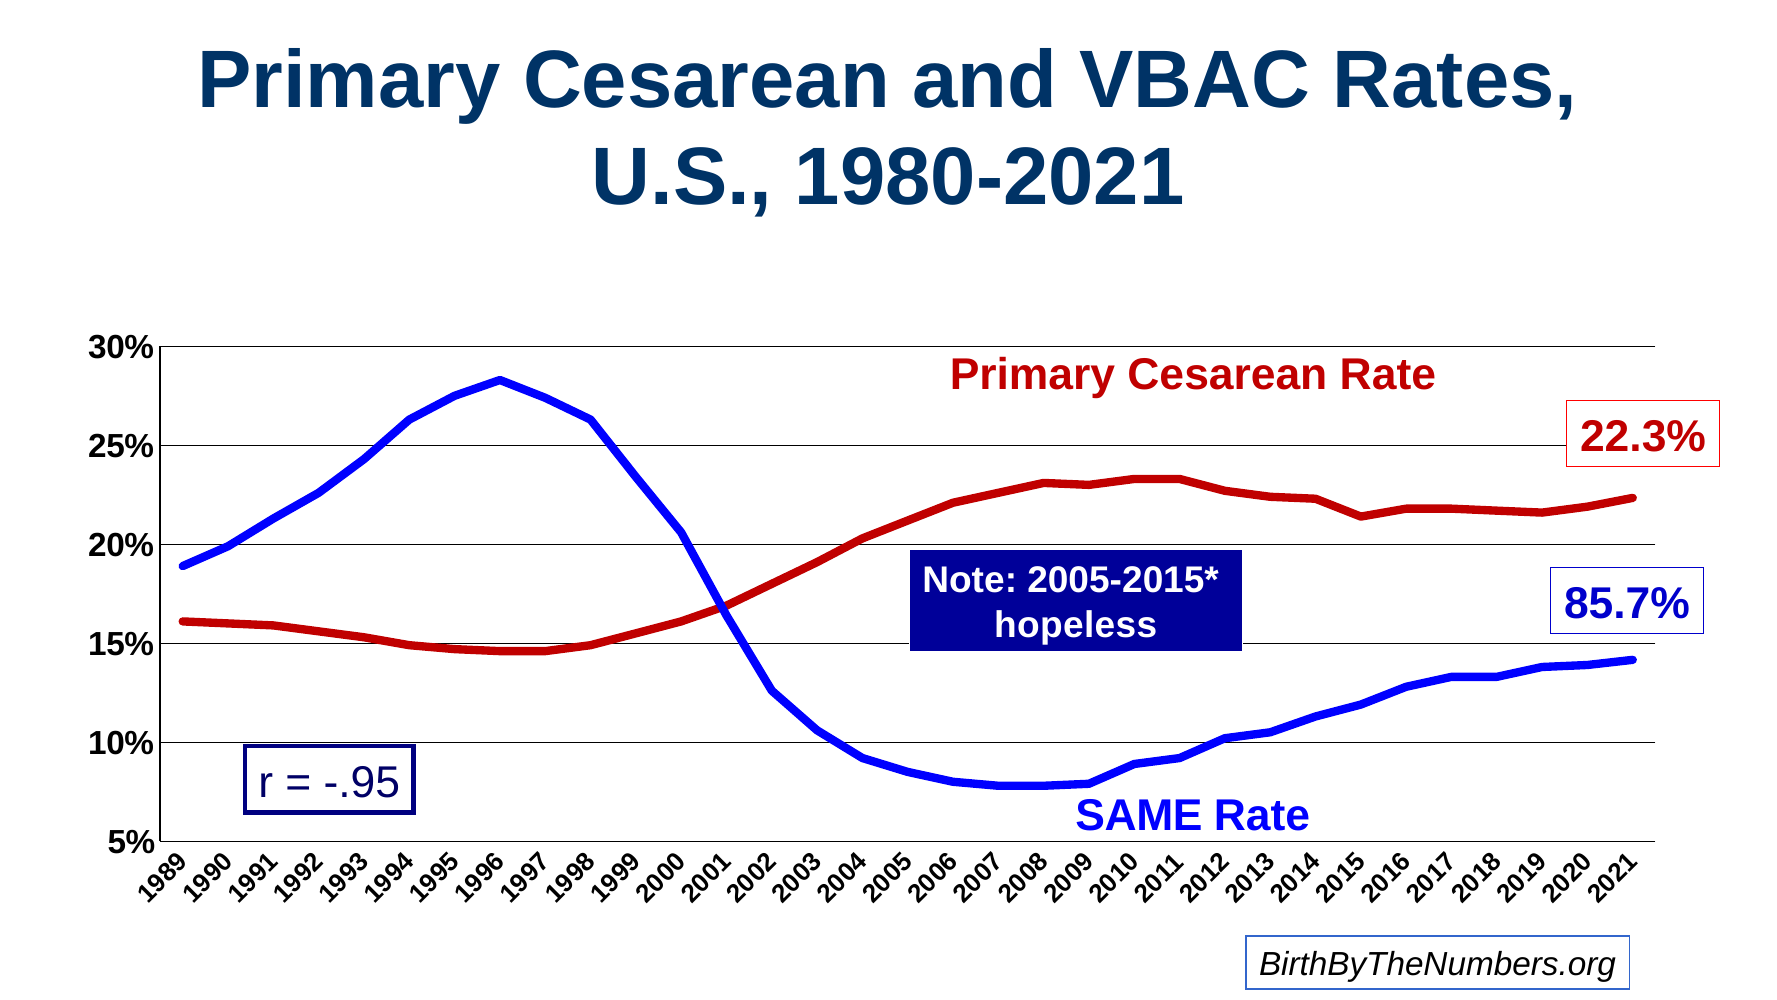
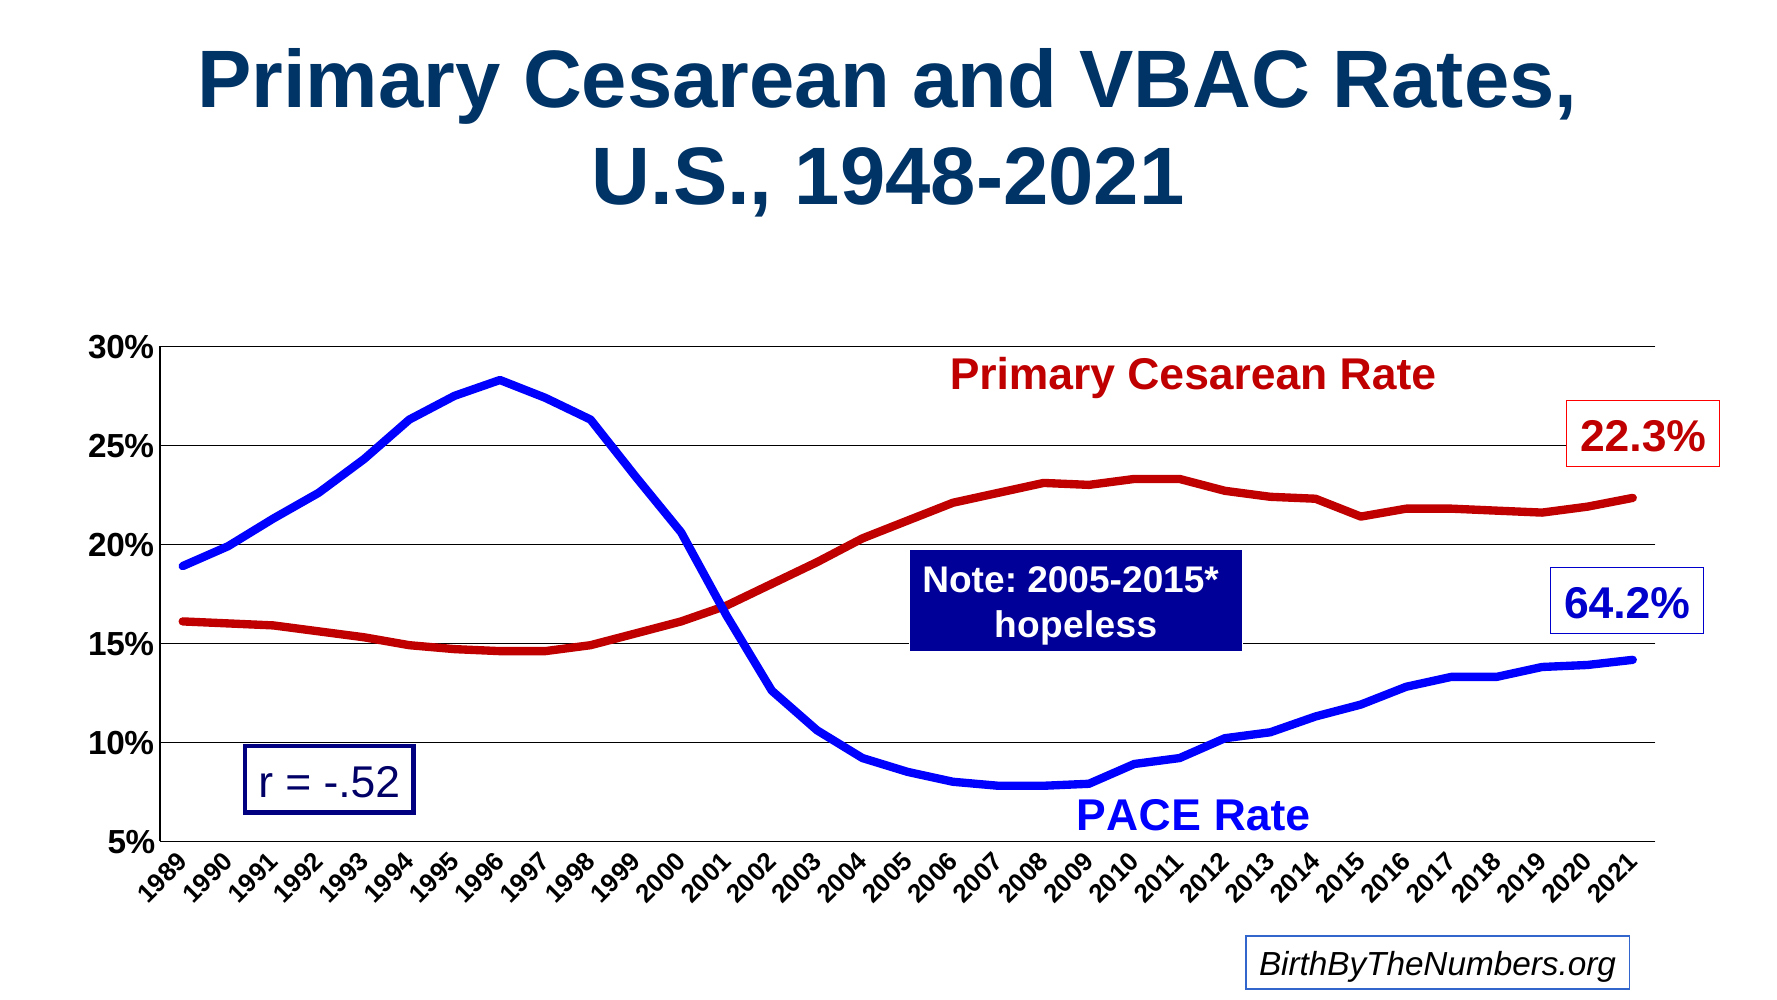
1980-2021: 1980-2021 -> 1948-2021 (990, 178)
85.7%: 85.7% -> 64.2% (1627, 603)
-.95: -.95 -> -.52 (362, 782)
SAME: SAME -> PACE (1139, 816)
